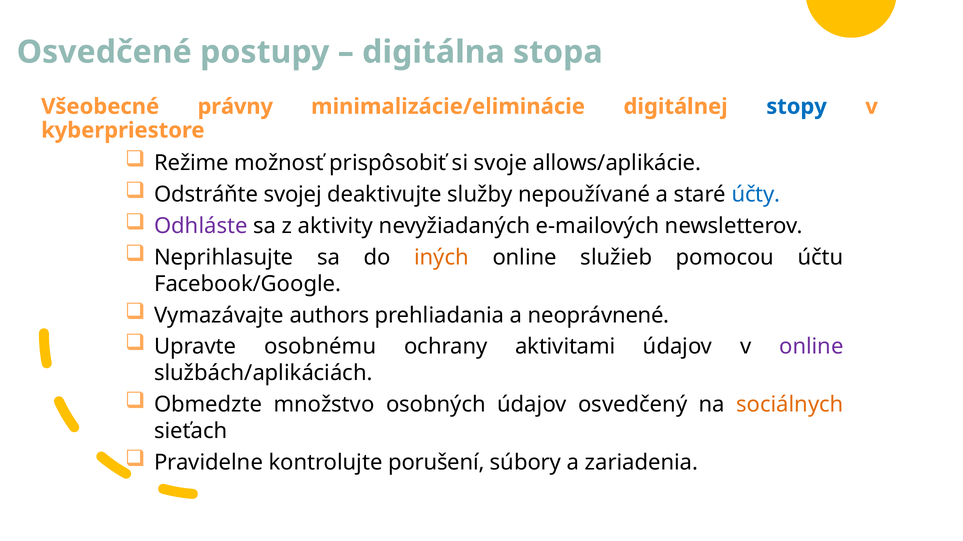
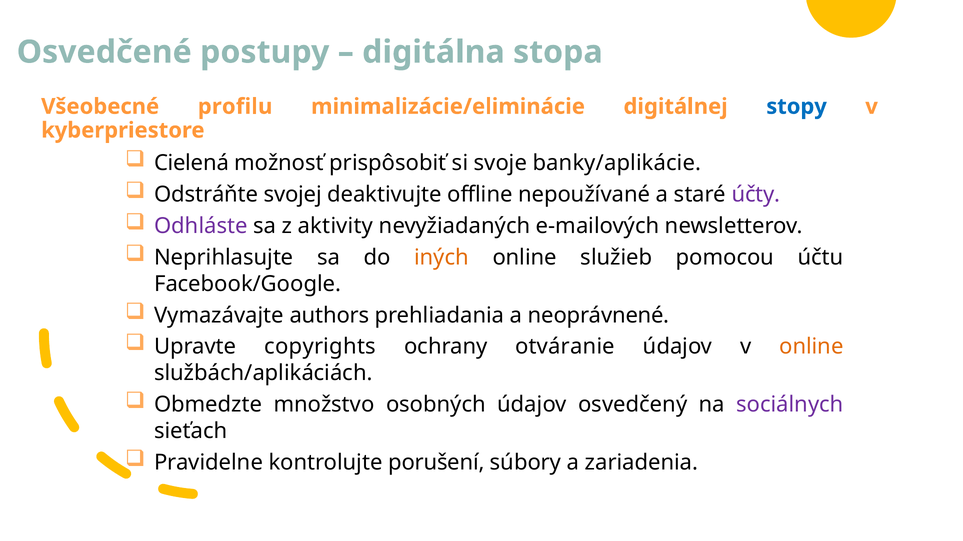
právny: právny -> profilu (235, 107)
Režime: Režime -> Cielená (192, 163)
allows/aplikácie: allows/aplikácie -> banky/aplikácie (617, 163)
služby: služby -> offline (480, 195)
účty colour: blue -> purple (756, 195)
osobnému: osobnému -> copyrights (320, 347)
aktivitami: aktivitami -> otváranie (565, 347)
online colour: purple -> orange (811, 347)
sociálnych colour: orange -> purple (790, 405)
